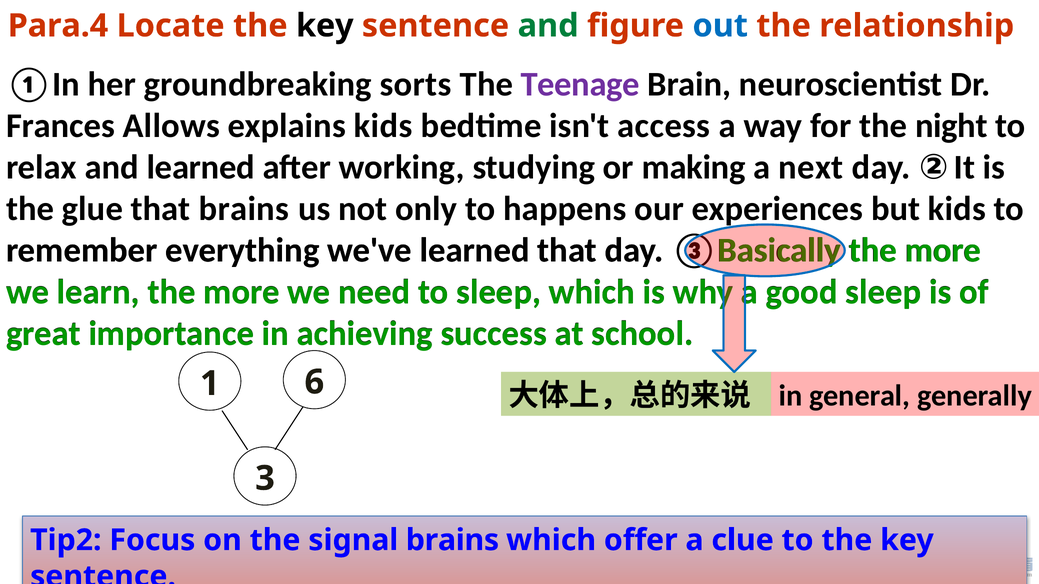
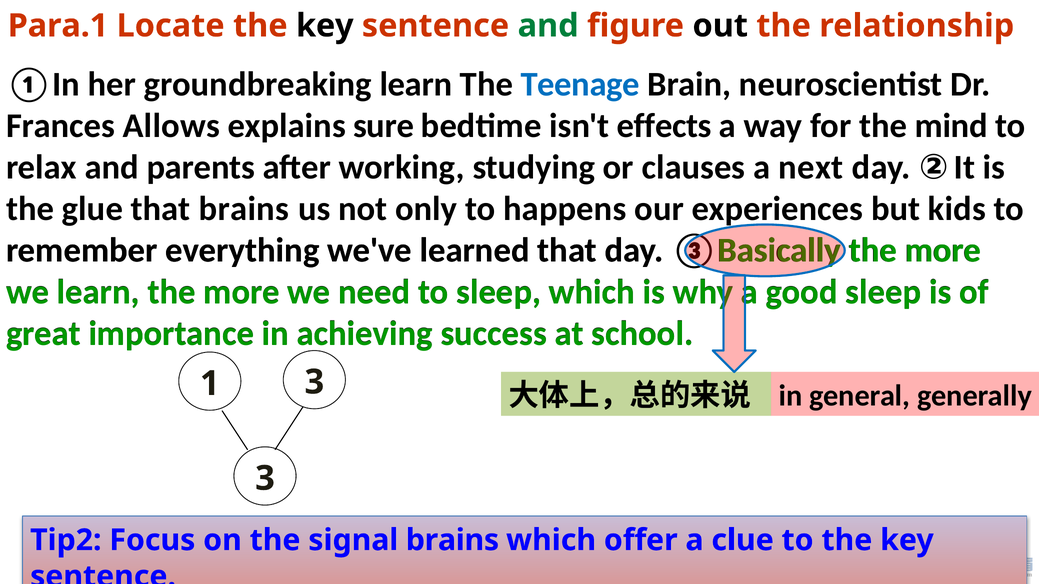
Para.4: Para.4 -> Para.1 (58, 26)
out colour: blue -> black (720, 26)
groundbreaking sorts: sorts -> learn (416, 84)
Teenage colour: purple -> blue (580, 84)
explains kids: kids -> sure (384, 126)
access: access -> effects (664, 126)
night: night -> mind (951, 126)
and learned: learned -> parents (201, 167)
making: making -> clauses (693, 167)
1 6: 6 -> 3 (314, 382)
